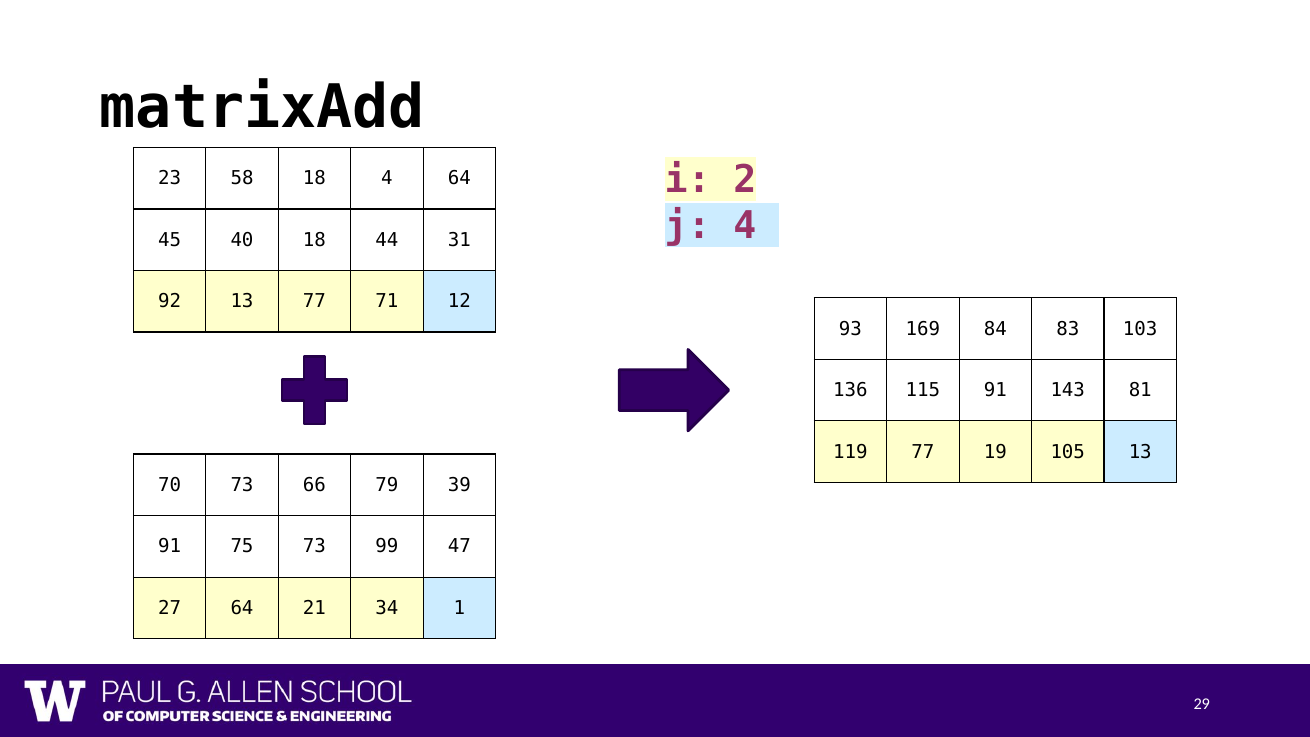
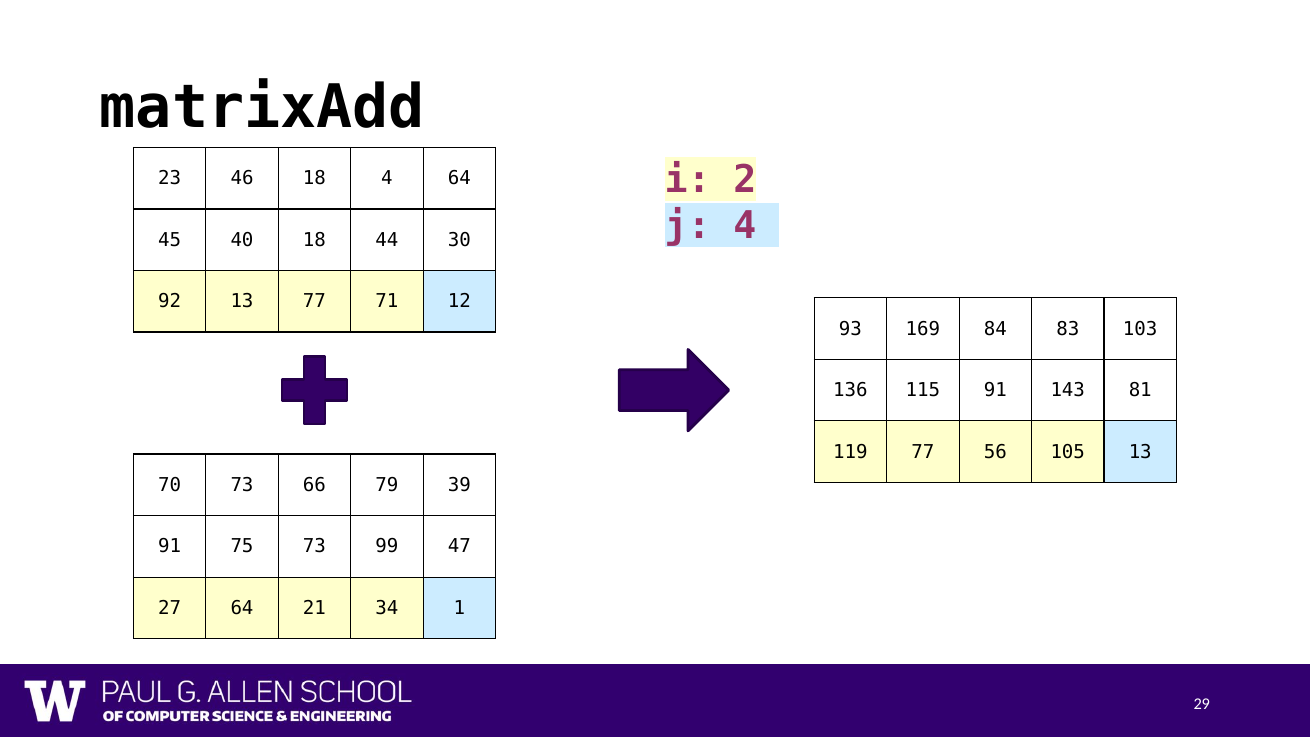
58: 58 -> 46 (242, 178)
31: 31 -> 30 (459, 240)
19: 19 -> 56 (995, 452)
